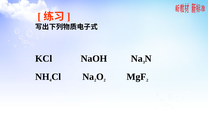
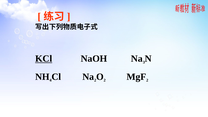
KCl underline: none -> present (44, 59)
